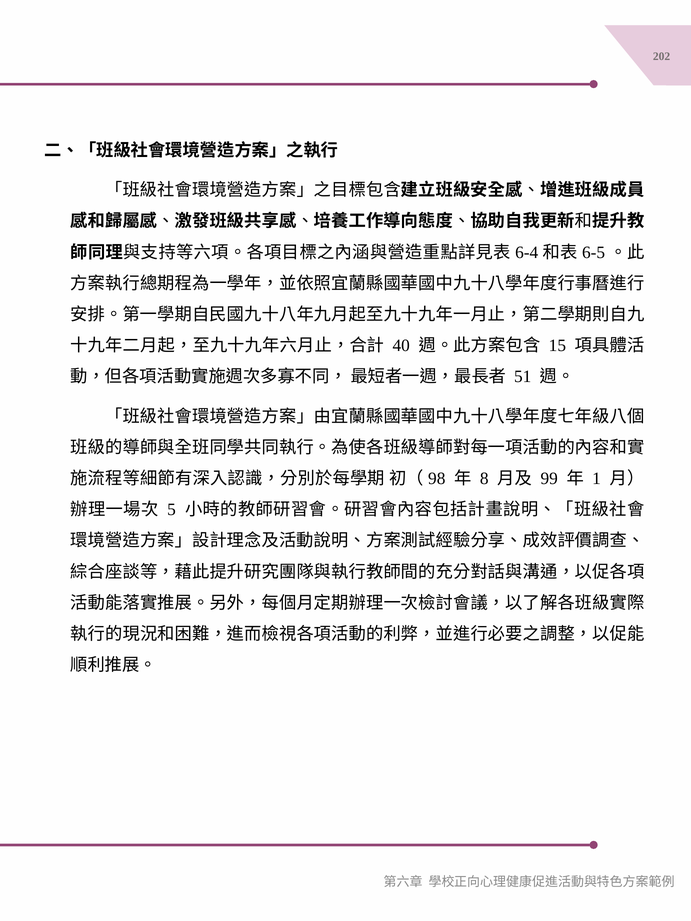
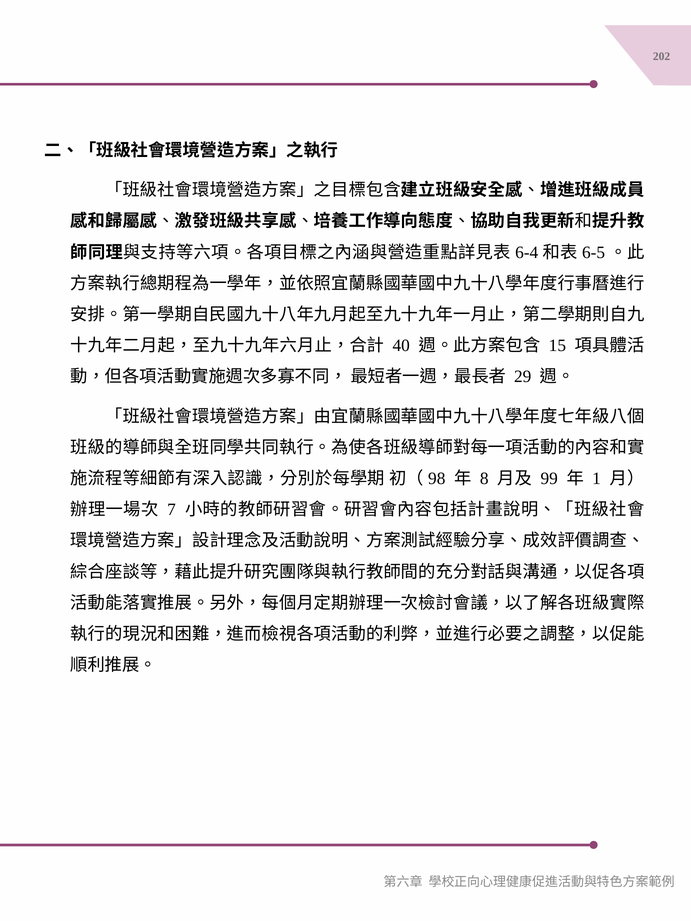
51: 51 -> 29 (523, 377)
5: 5 -> 7 (171, 510)
